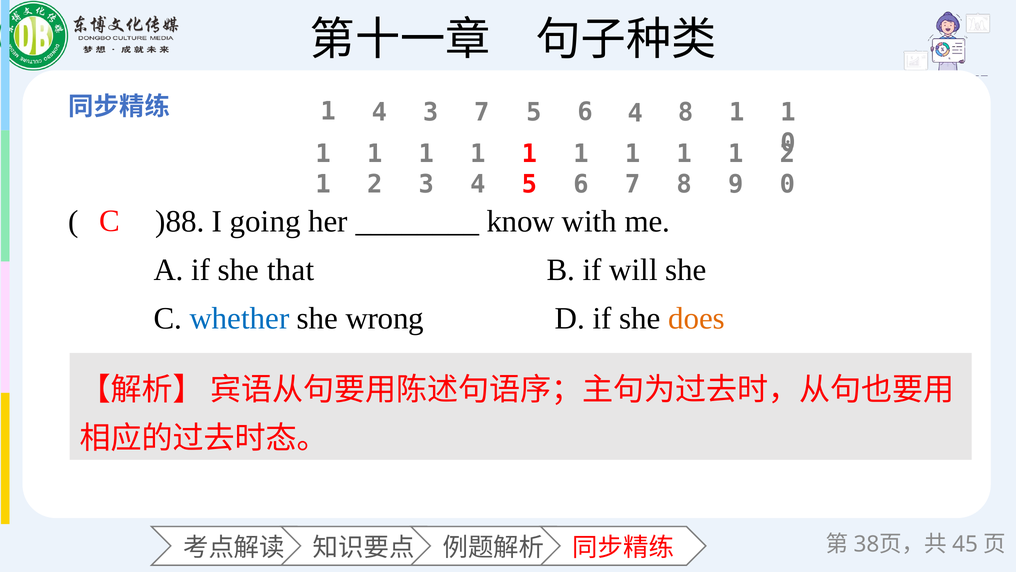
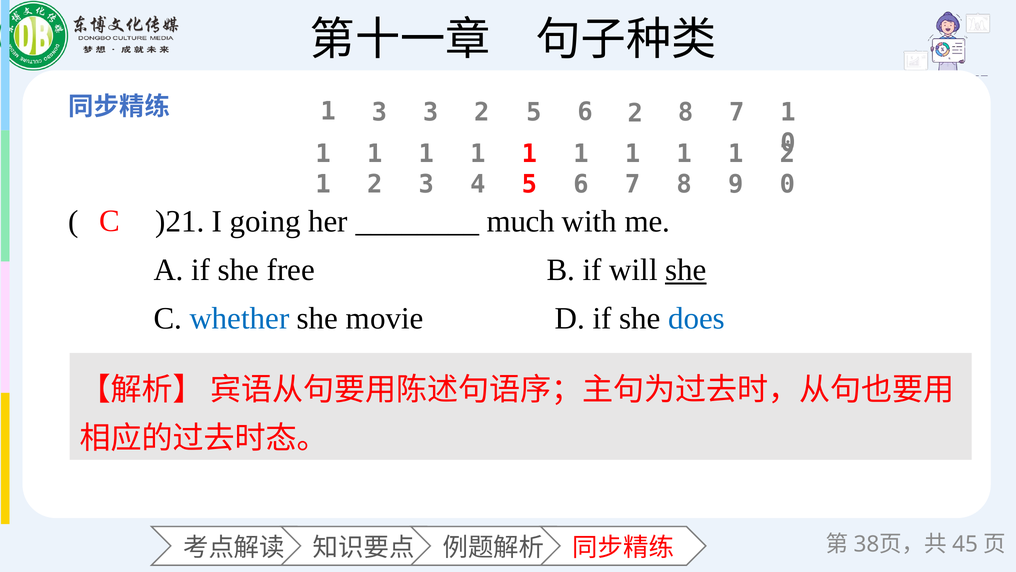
4: 4 -> 3 (379, 112)
3 7: 7 -> 2 (482, 112)
6 4: 4 -> 2 (635, 113)
1: 1 -> 7 (737, 112)
)88: )88 -> )21 (180, 221)
know: know -> much (521, 221)
that: that -> free (291, 270)
she underline: none -> present (686, 270)
wrong: wrong -> movie (385, 318)
does colour: orange -> blue (697, 318)
